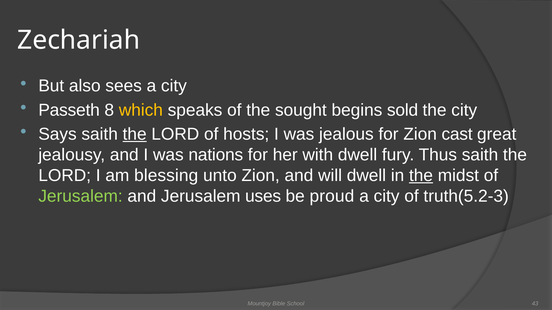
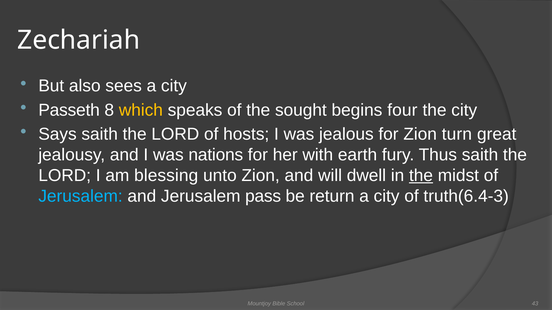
sold: sold -> four (402, 110)
the underline: present -> none (135, 134)
cast: cast -> turn (457, 134)
with dwell: dwell -> earth (358, 155)
Jerusalem colour: light green -> light blue (80, 196)
uses: uses -> pass (263, 196)
proud: proud -> return (332, 196)
truth(5.2-3: truth(5.2-3 -> truth(6.4-3 (466, 196)
